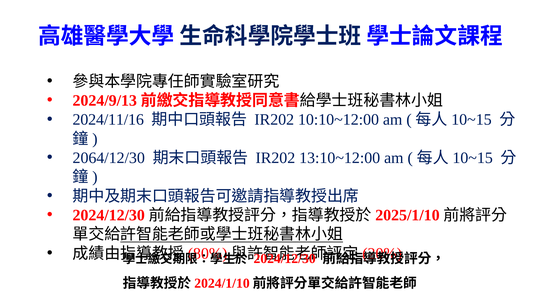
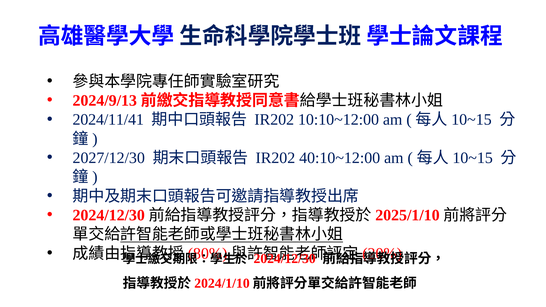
2024/11/16: 2024/11/16 -> 2024/11/41 (108, 120)
2064/12/30: 2064/12/30 -> 2027/12/30 (109, 158)
13:10~12:00: 13:10~12:00 -> 40:10~12:00 (340, 158)
